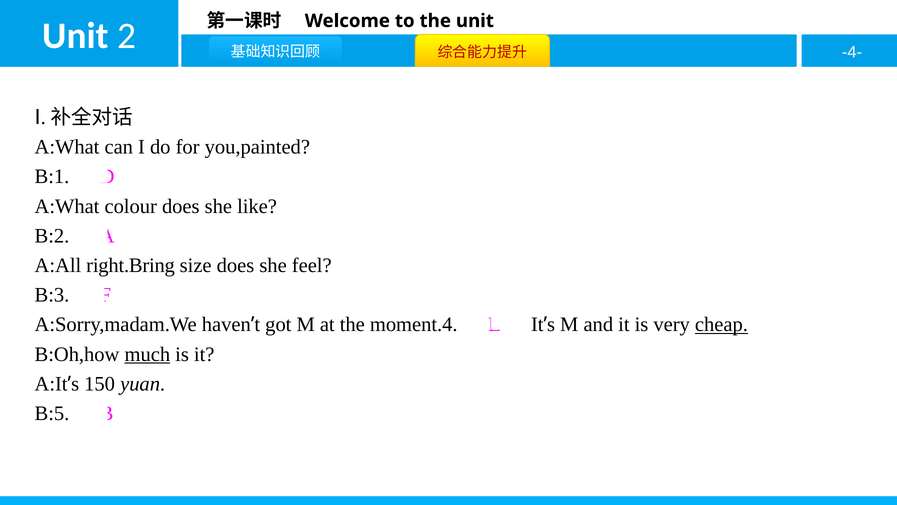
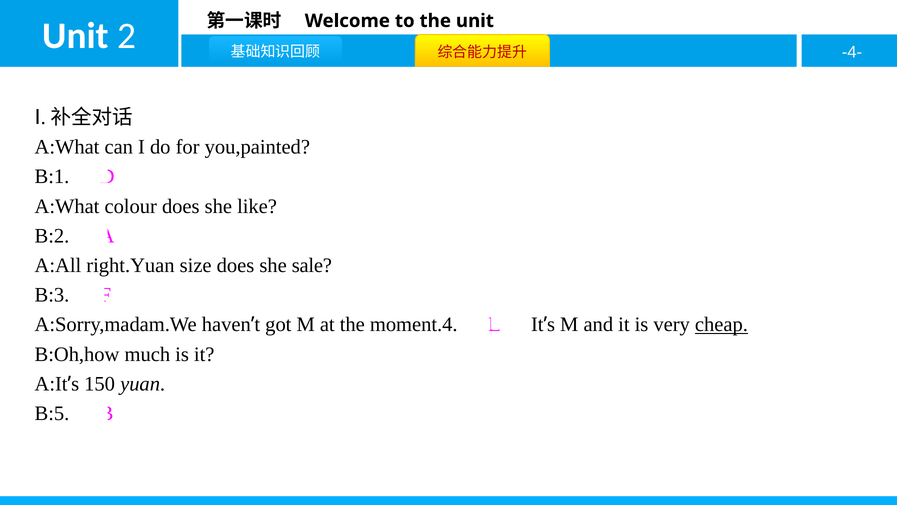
right.Bring: right.Bring -> right.Yuan (130, 265)
feel: feel -> sale (312, 265)
much underline: present -> none (147, 354)
